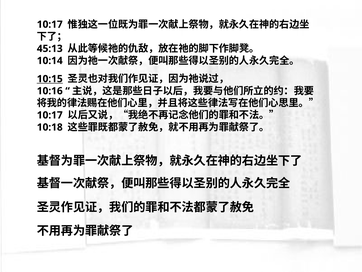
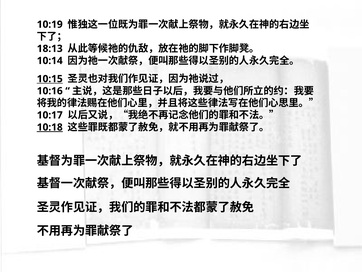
10:17: 10:17 -> 10:19 (50, 24)
45:13: 45:13 -> 18:13 (50, 49)
10:18 underline: none -> present (50, 127)
